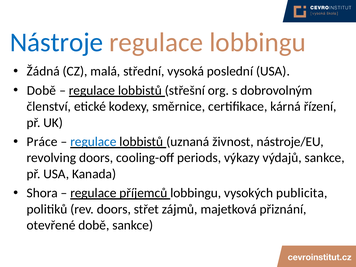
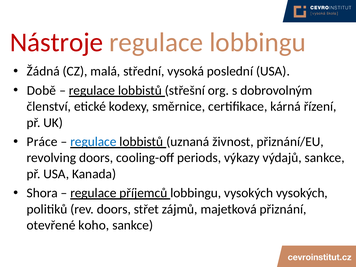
Nástroje colour: blue -> red (56, 42)
nástroje/EU: nástroje/EU -> přiznání/EU (290, 142)
vysokých publicita: publicita -> vysokých (302, 193)
otevřené době: době -> koho (94, 225)
